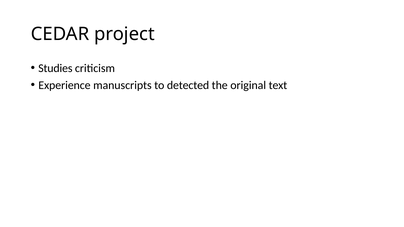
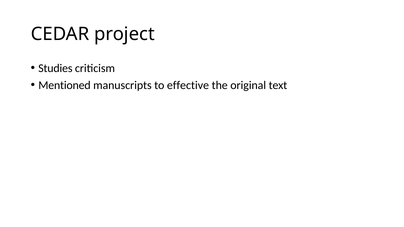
Experience: Experience -> Mentioned (65, 85)
detected: detected -> effective (188, 85)
